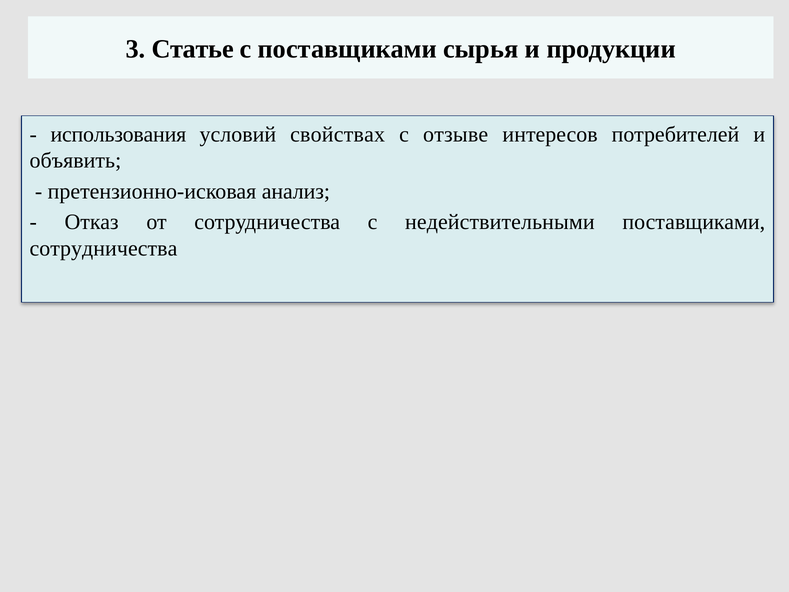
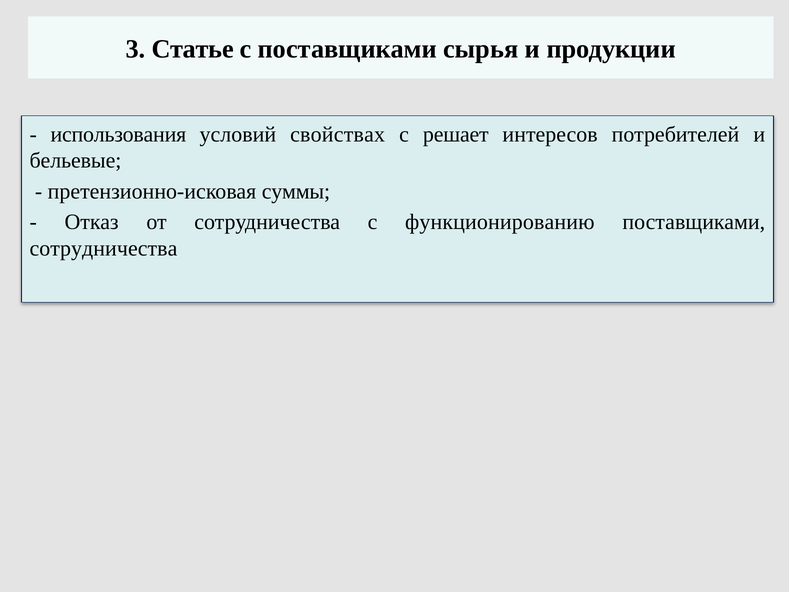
отзыве: отзыве -> решает (456, 134)
объявить: объявить -> бельевые (75, 161)
анализ: анализ -> суммы (296, 191)
недействительными: недействительными -> функционированию (500, 222)
